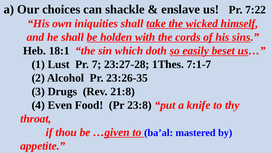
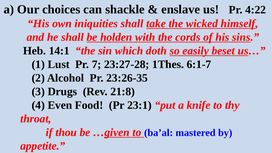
7:22: 7:22 -> 4:22 (256, 10)
18:1: 18:1 -> 14:1 (59, 51)
7:1-7: 7:1-7 -> 6:1-7 (199, 64)
23:8: 23:8 -> 23:1 (139, 105)
